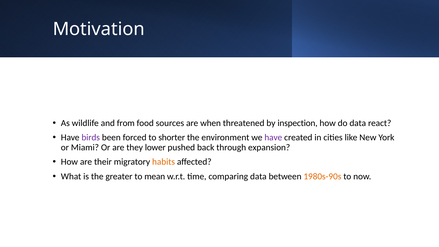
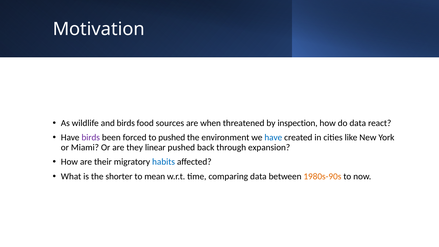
and from: from -> birds (126, 123)
to shorter: shorter -> pushed (172, 138)
have colour: purple -> blue (273, 138)
lower: lower -> linear (155, 147)
habits colour: orange -> blue (164, 162)
greater: greater -> shorter (119, 176)
